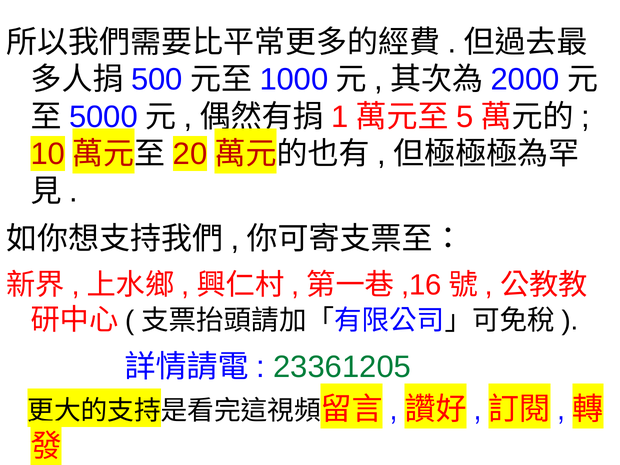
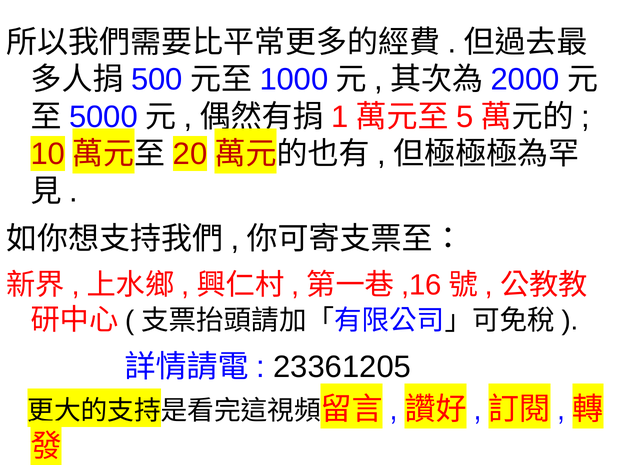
23361205 colour: green -> black (342, 367)
